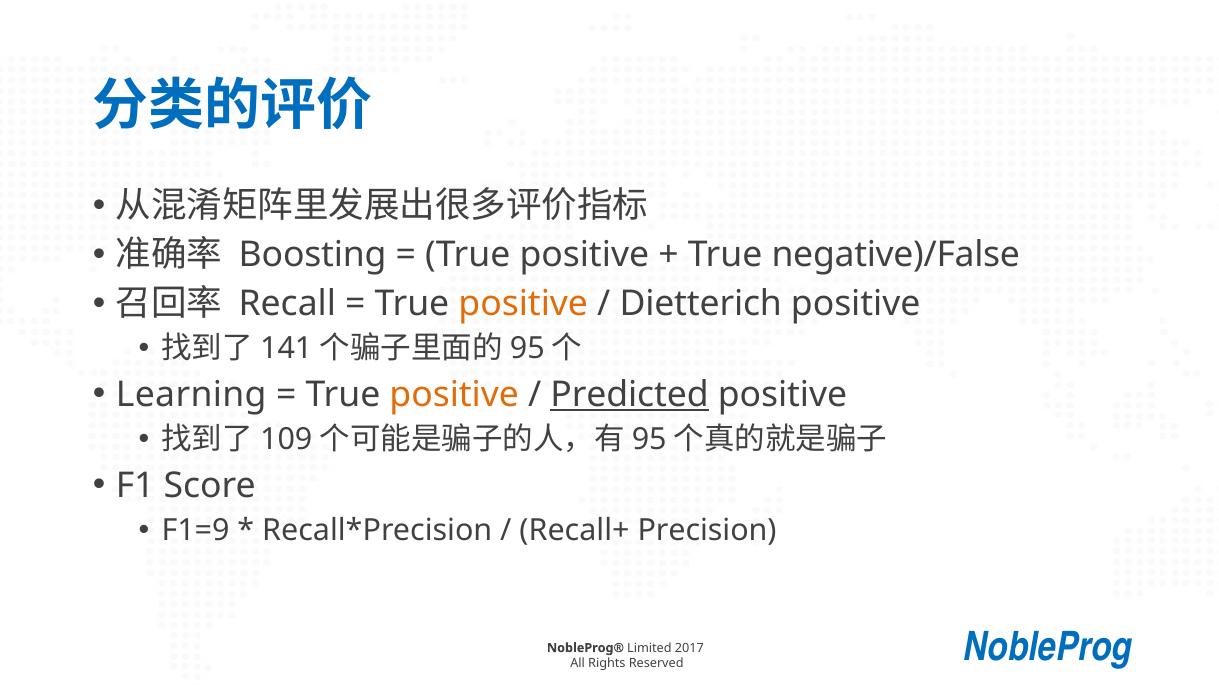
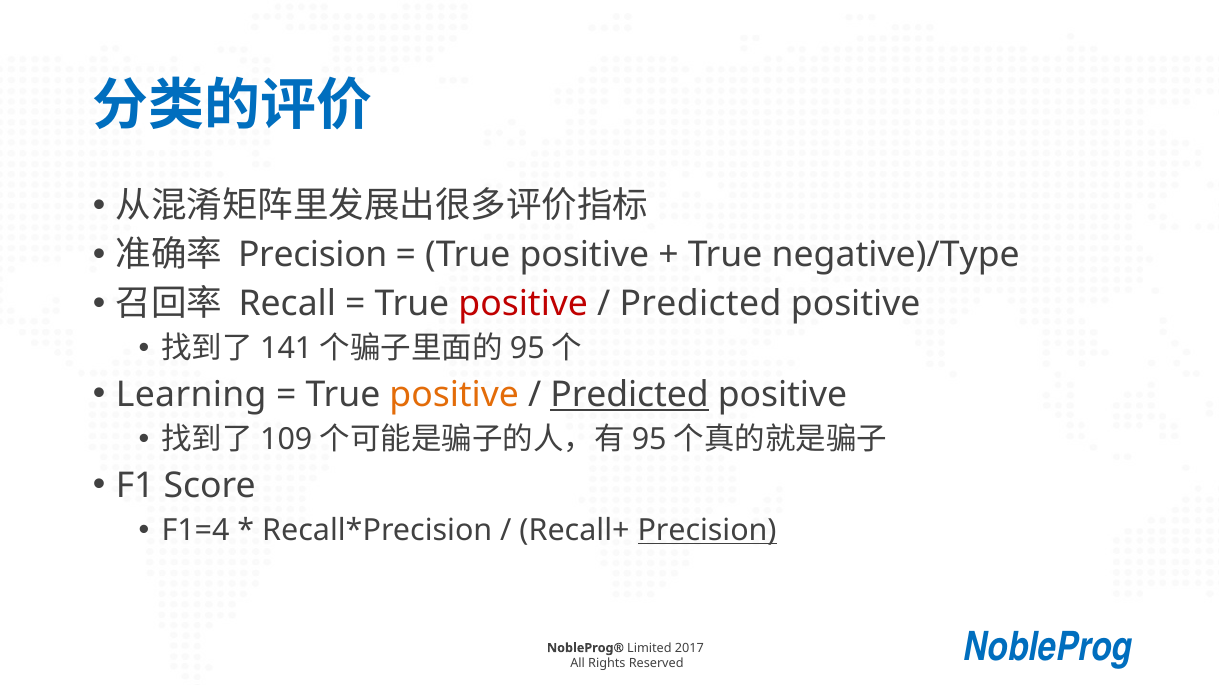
Boosting: Boosting -> Precision (313, 255)
negative)/False: negative)/False -> negative)/Type (896, 255)
positive colour: orange -> red (523, 304)
Dietterich: Dietterich -> Predicted (700, 304)
F1=9: F1=9 -> F1=4 (196, 531)
Precision underline: none -> present (707, 531)
